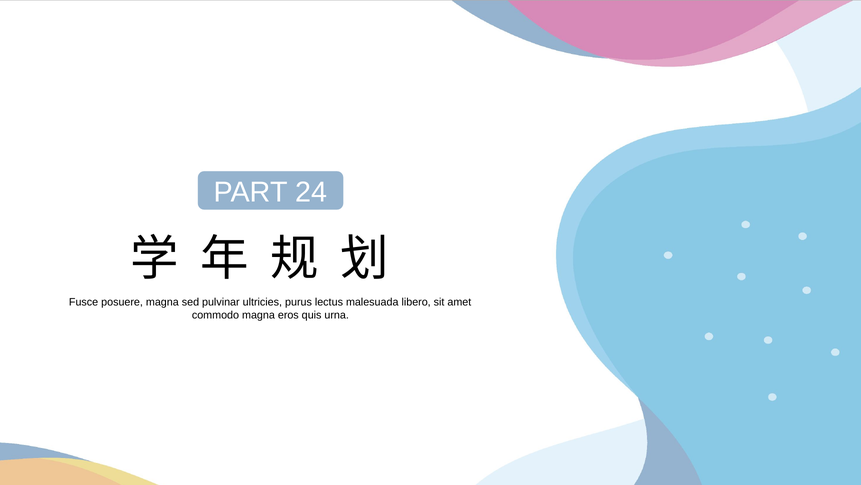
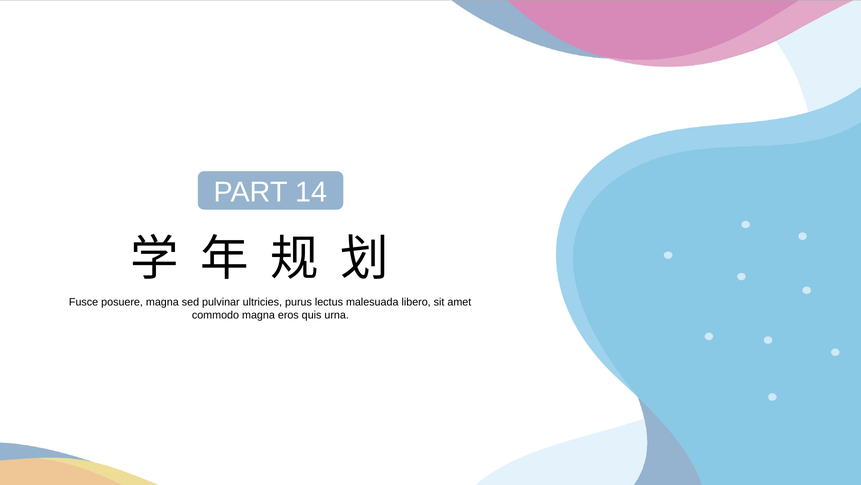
24: 24 -> 14 (311, 192)
